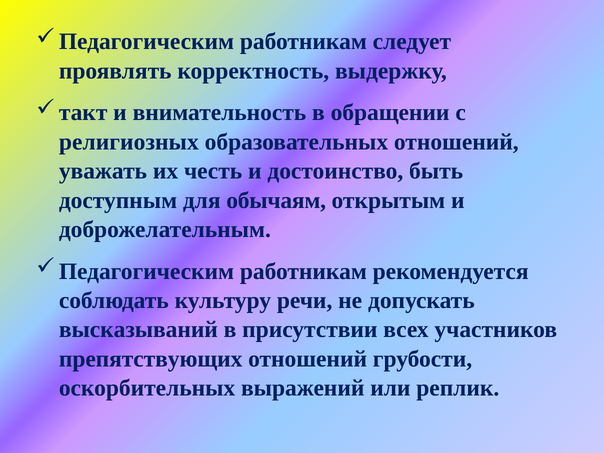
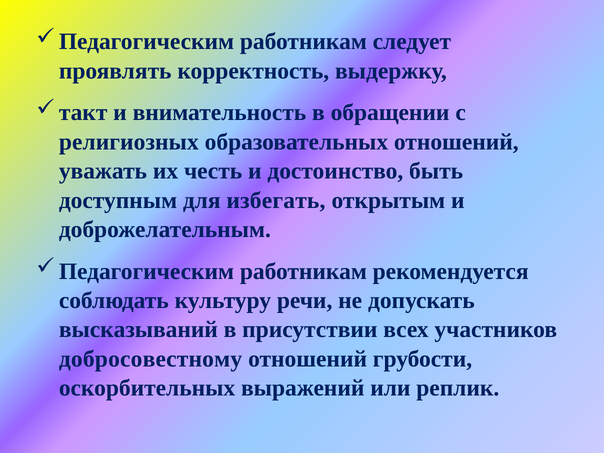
обычаям: обычаям -> избегать (276, 200)
препятствующих: препятствующих -> добросовестному (151, 359)
